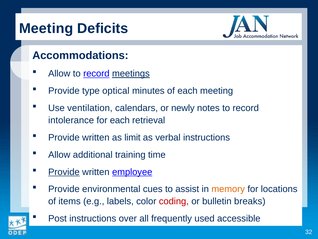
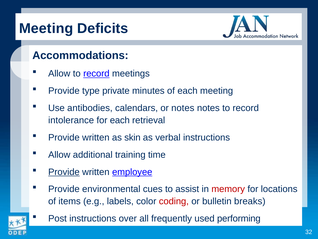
meetings underline: present -> none (131, 73)
optical: optical -> private (116, 91)
ventilation: ventilation -> antibodies (90, 108)
or newly: newly -> notes (183, 108)
limit: limit -> skin (132, 137)
memory colour: orange -> red (228, 189)
accessible: accessible -> performing (239, 218)
